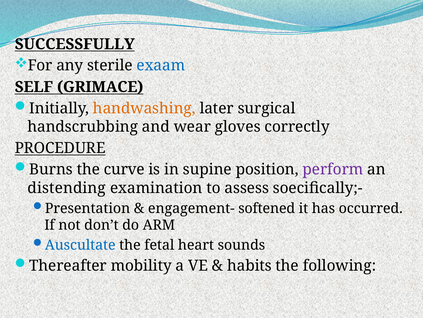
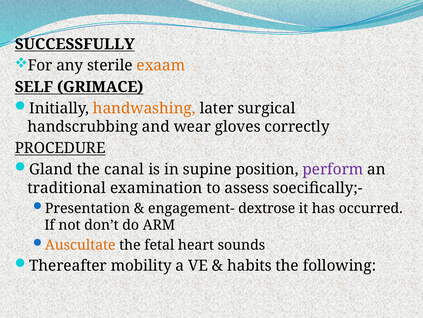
exaam colour: blue -> orange (161, 65)
Burns: Burns -> Gland (51, 169)
curve: curve -> canal (124, 169)
distending: distending -> traditional (67, 188)
softened: softened -> dextrose (267, 208)
Auscultate colour: blue -> orange (80, 245)
